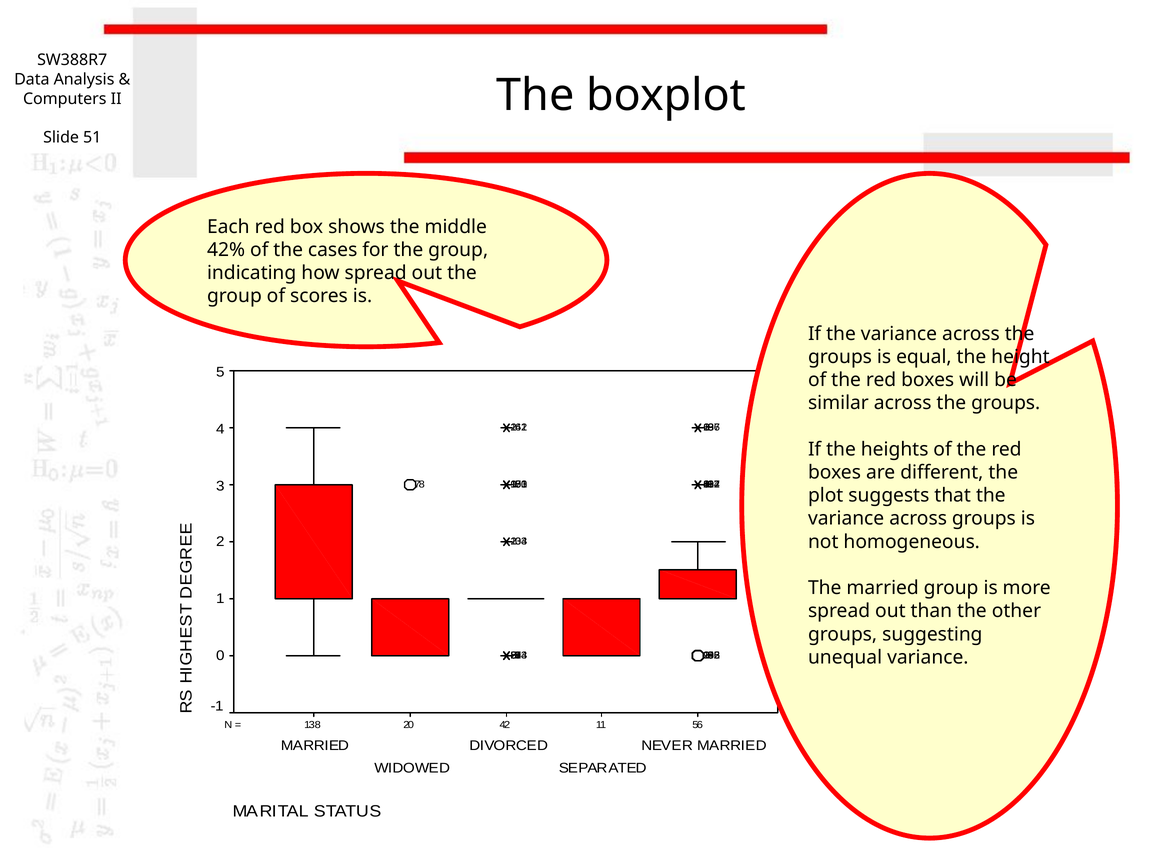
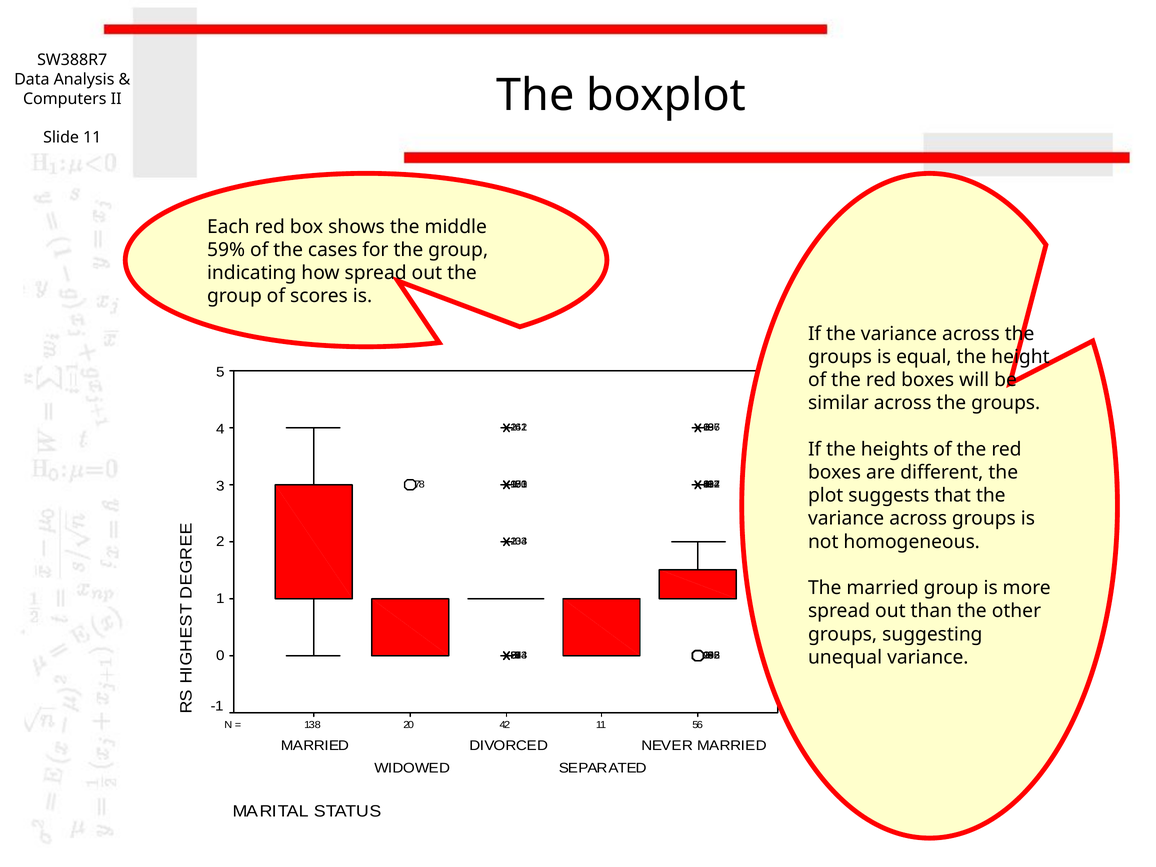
Slide 51: 51 -> 11 (92, 137)
42%: 42% -> 59% (226, 250)
